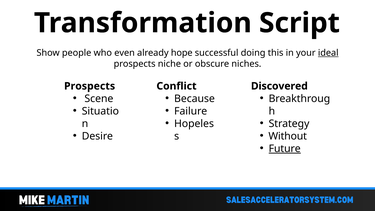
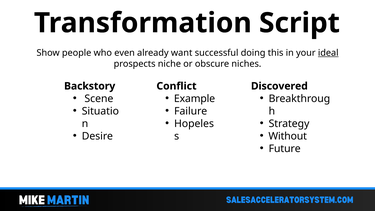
hope: hope -> want (182, 53)
Prospects: Prospects -> Backstory (90, 86)
Because: Because -> Example (195, 99)
Future underline: present -> none (285, 149)
